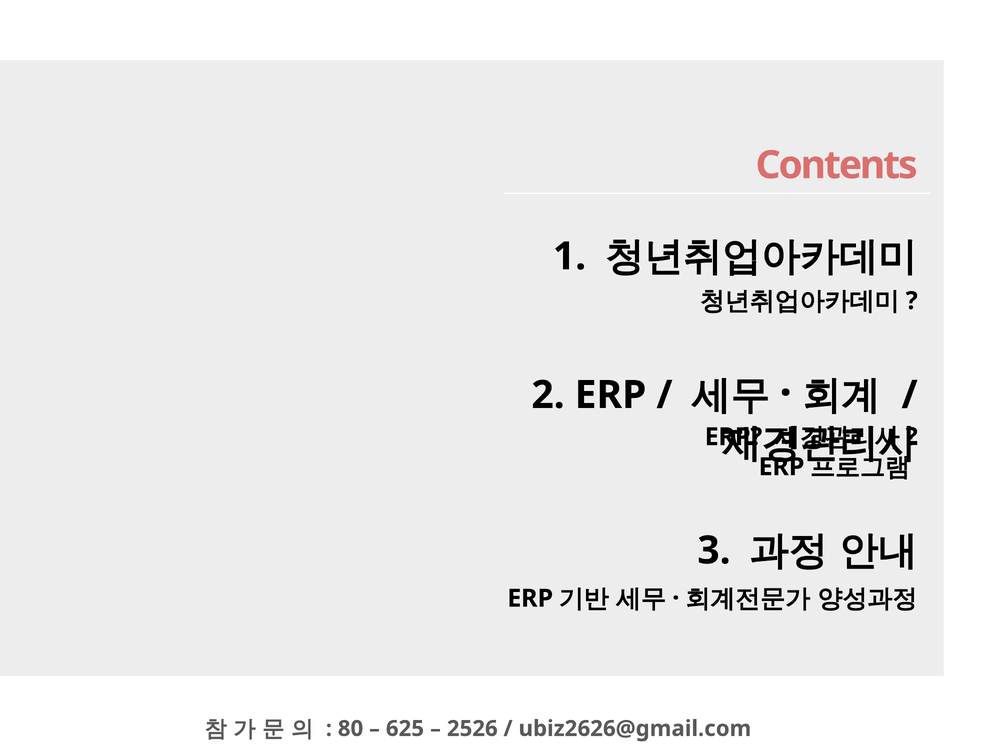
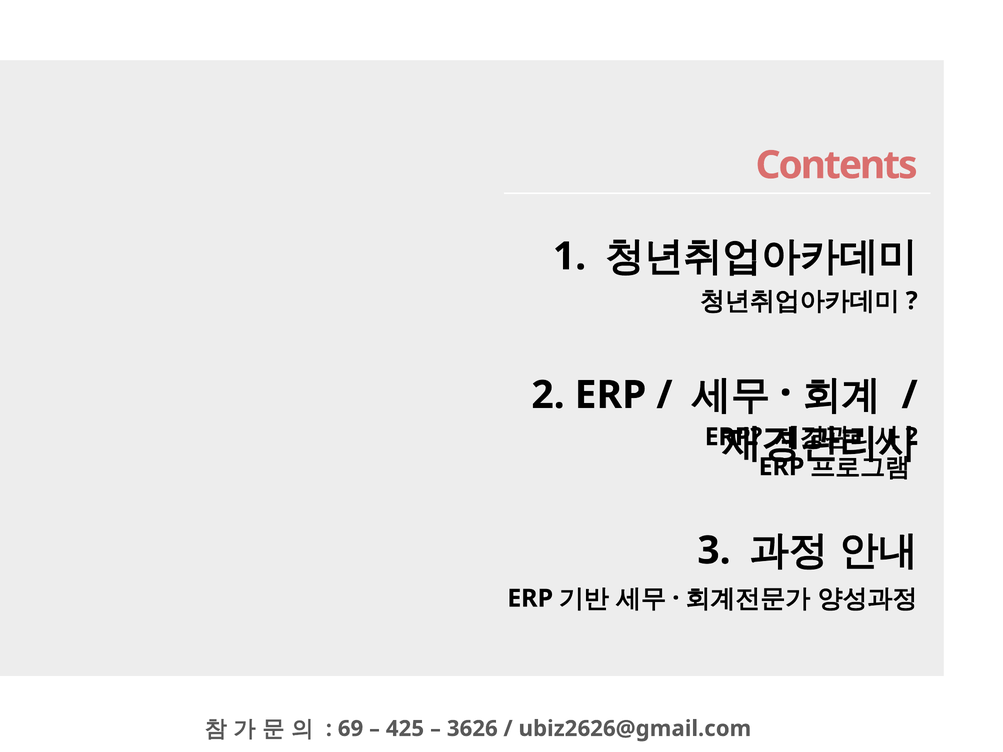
80: 80 -> 69 (351, 729)
625: 625 -> 425 (405, 729)
2526: 2526 -> 3626 (472, 729)
